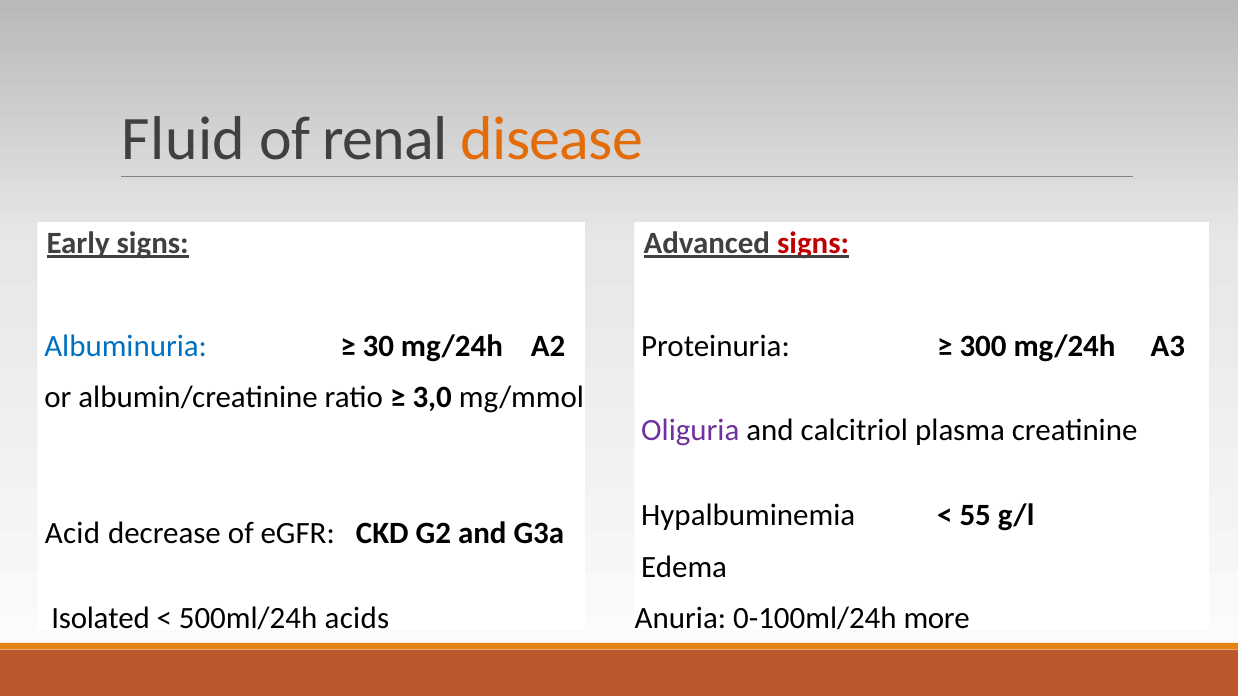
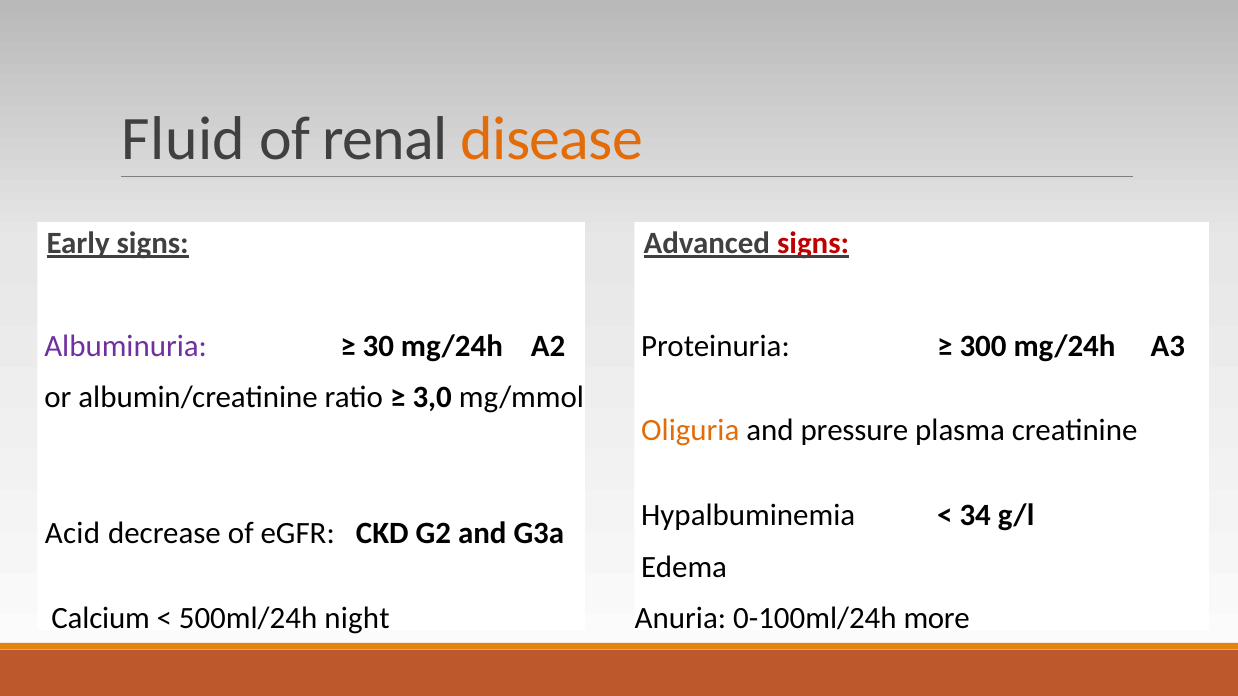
Albuminuria colour: blue -> purple (126, 346)
Oliguria colour: purple -> orange (690, 431)
calcitriol: calcitriol -> pressure (854, 431)
55: 55 -> 34 (975, 516)
Isolated: Isolated -> Calcium (101, 619)
acids: acids -> night (357, 619)
